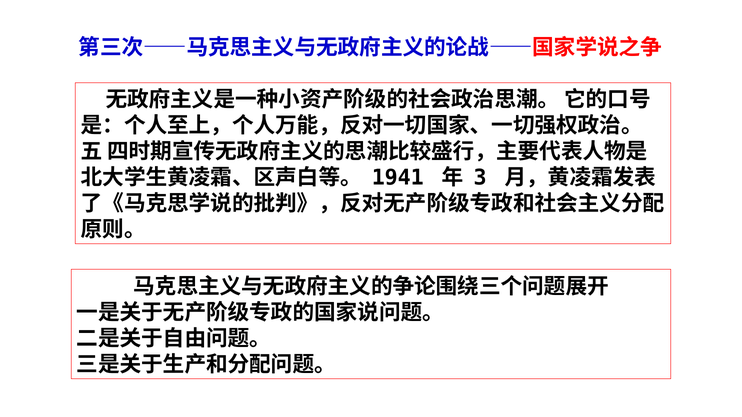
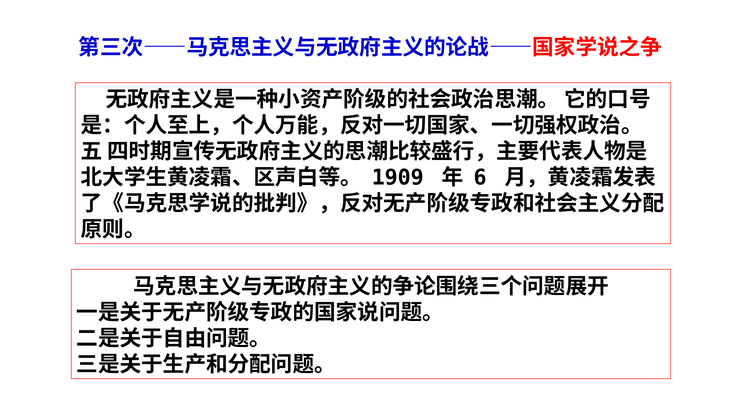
1941: 1941 -> 1909 (398, 178)
3: 3 -> 6 (480, 178)
